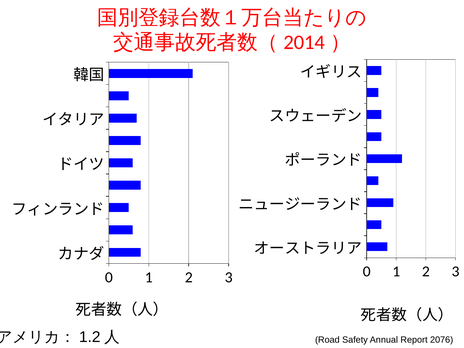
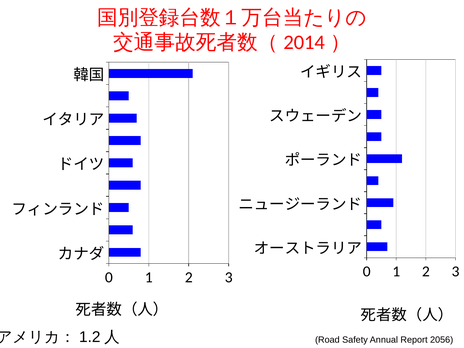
2076: 2076 -> 2056 (442, 340)
